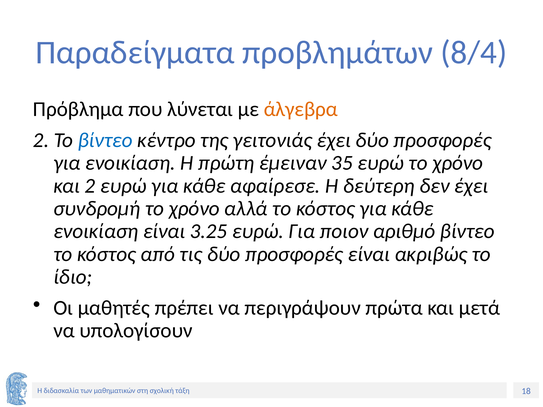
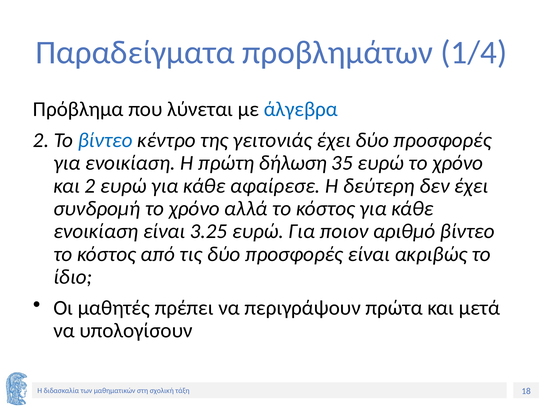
8/4: 8/4 -> 1/4 (474, 53)
άλγεβρα colour: orange -> blue (301, 109)
έμειναν: έμειναν -> δήλωση (293, 163)
